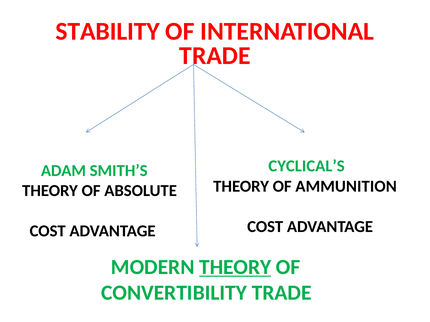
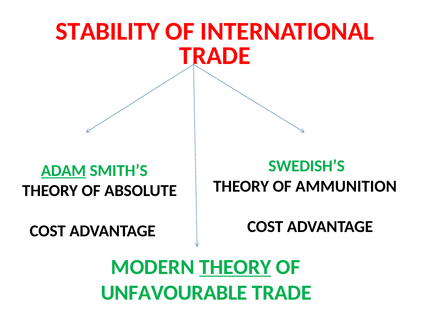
CYCLICAL’S: CYCLICAL’S -> SWEDISH’S (307, 166)
ADAM underline: none -> present (63, 171)
CONVERTIBILITY: CONVERTIBILITY -> UNFAVOURABLE (174, 293)
